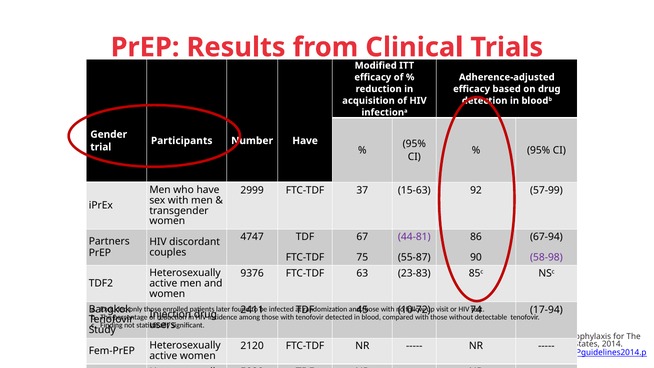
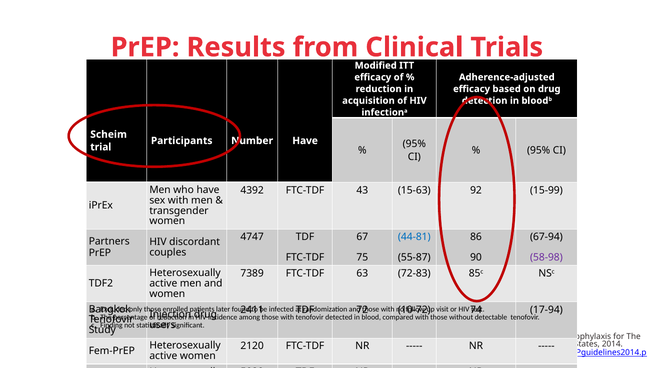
Gender: Gender -> Scheim (109, 134)
2999: 2999 -> 4392 (252, 190)
37: 37 -> 43 (362, 190)
57-99: 57-99 -> 15-99 (546, 190)
44-81 colour: purple -> blue (414, 237)
9376: 9376 -> 7389 (252, 273)
23-83: 23-83 -> 72-83 (414, 273)
45: 45 -> 72 (362, 310)
